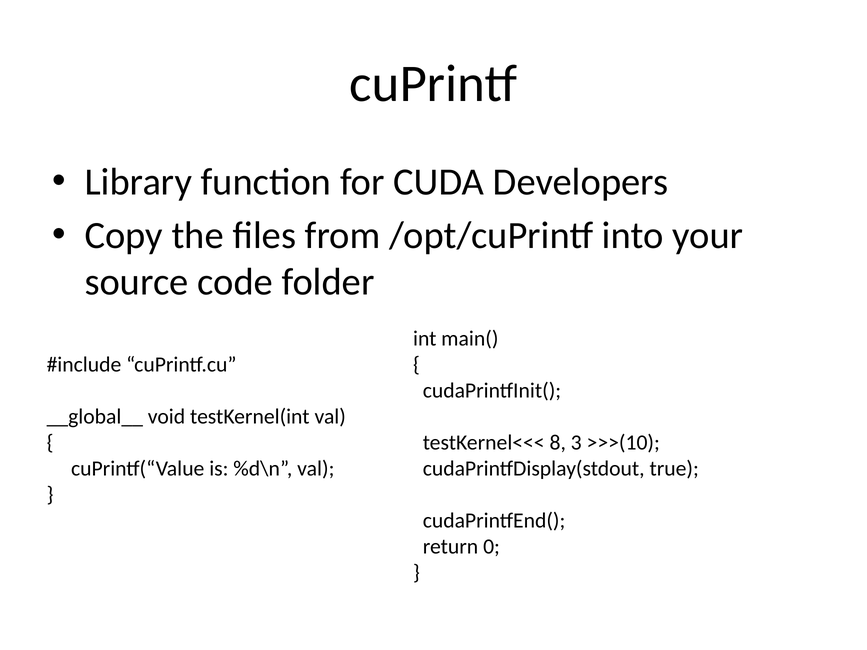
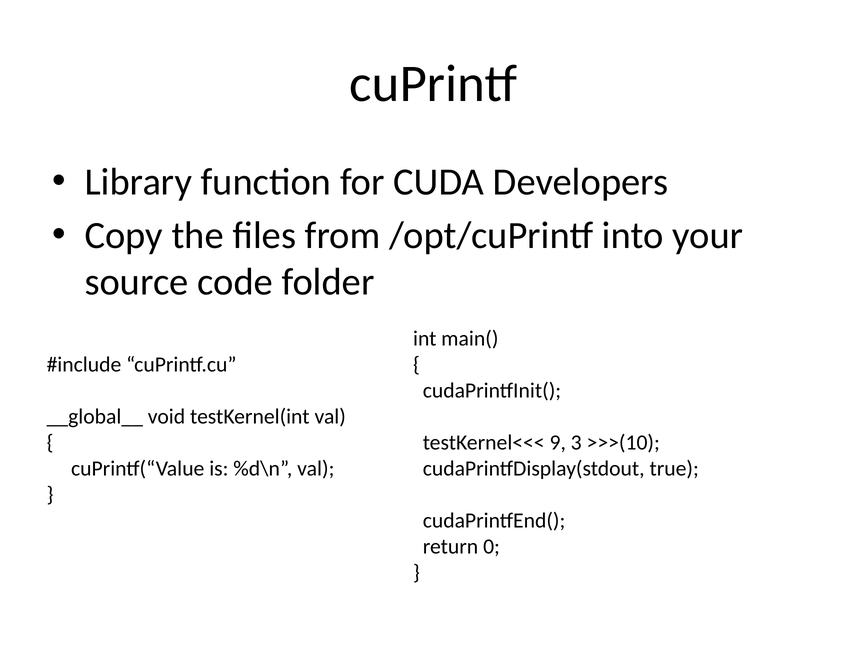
8: 8 -> 9 (558, 443)
